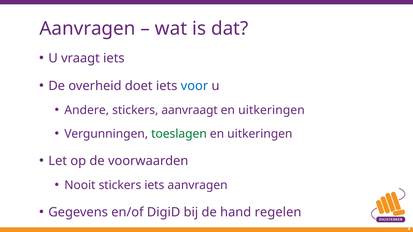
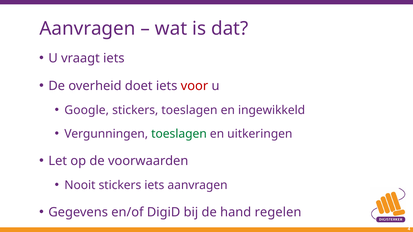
voor colour: blue -> red (194, 86)
Andere: Andere -> Google (87, 110)
stickers aanvraagt: aanvraagt -> toeslagen (189, 110)
uitkeringen: uitkeringen -> ingewikkeld (272, 110)
